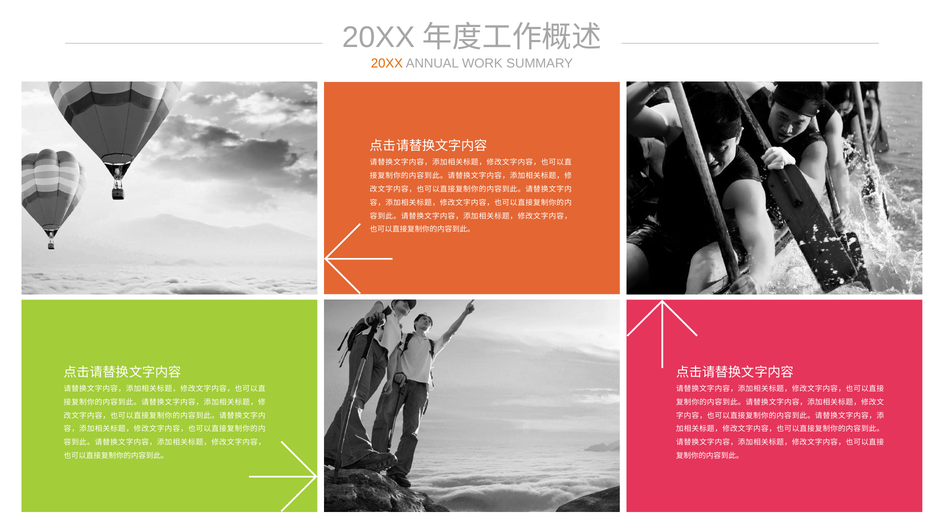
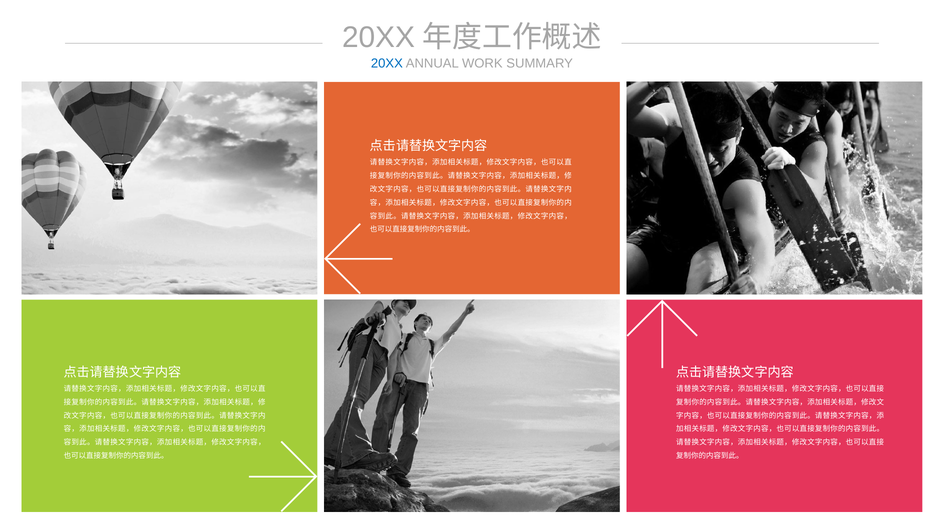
20XX colour: orange -> blue (387, 63)
